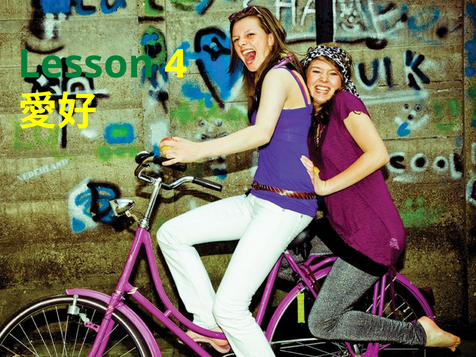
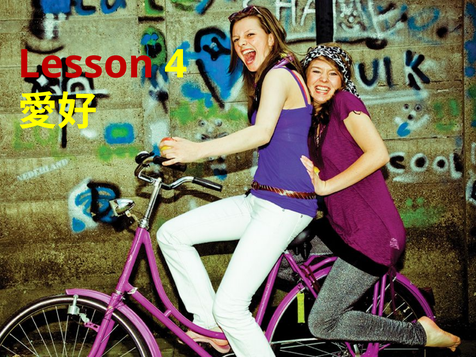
Lesson colour: green -> red (86, 64)
